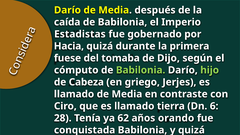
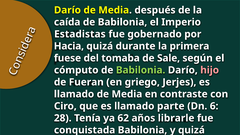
Dijo: Dijo -> Sale (169, 58)
hijo colour: light green -> pink (210, 70)
Cabeza: Cabeza -> Fueran (86, 82)
tierra: tierra -> parte (171, 106)
orando: orando -> librarle (176, 118)
